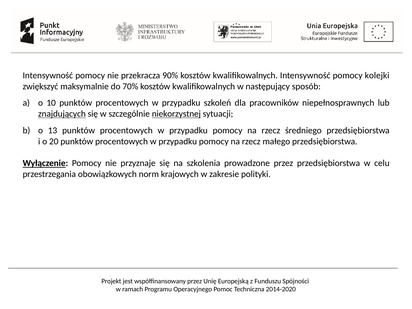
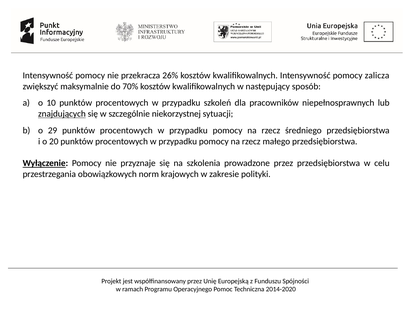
90%: 90% -> 26% (170, 75)
kolejki: kolejki -> zalicza (377, 75)
niekorzystnej underline: present -> none (176, 114)
13: 13 -> 29 (53, 130)
